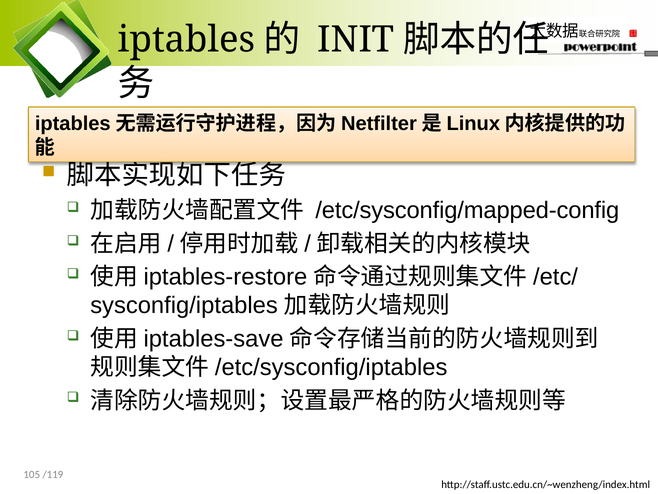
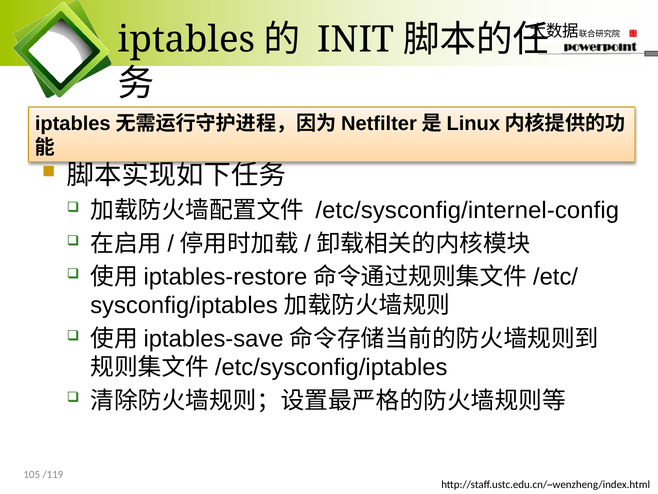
/etc/sysconfig/mapped-config: /etc/sysconfig/mapped-config -> /etc/sysconfig/internel-config (467, 210)
